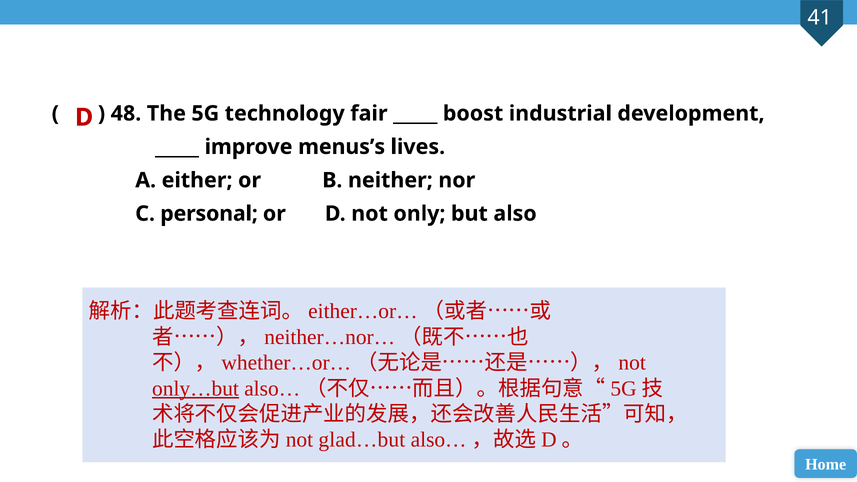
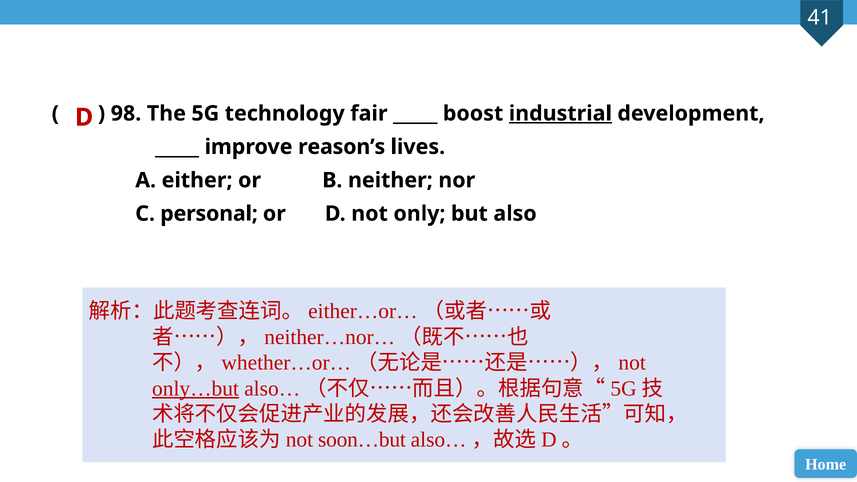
48: 48 -> 98 (126, 113)
industrial underline: none -> present (560, 113)
menus’s: menus’s -> reason’s (342, 147)
glad…but: glad…but -> soon…but (362, 440)
